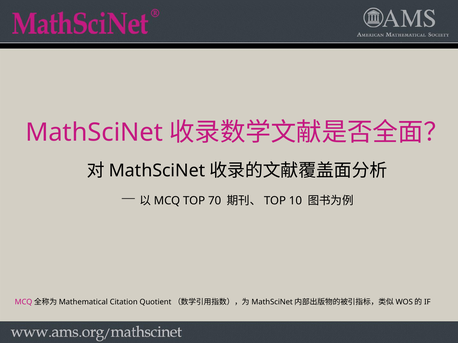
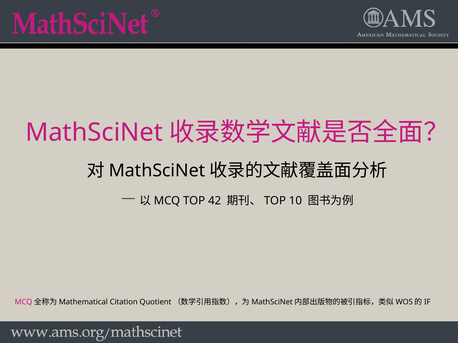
70: 70 -> 42 (215, 201)
